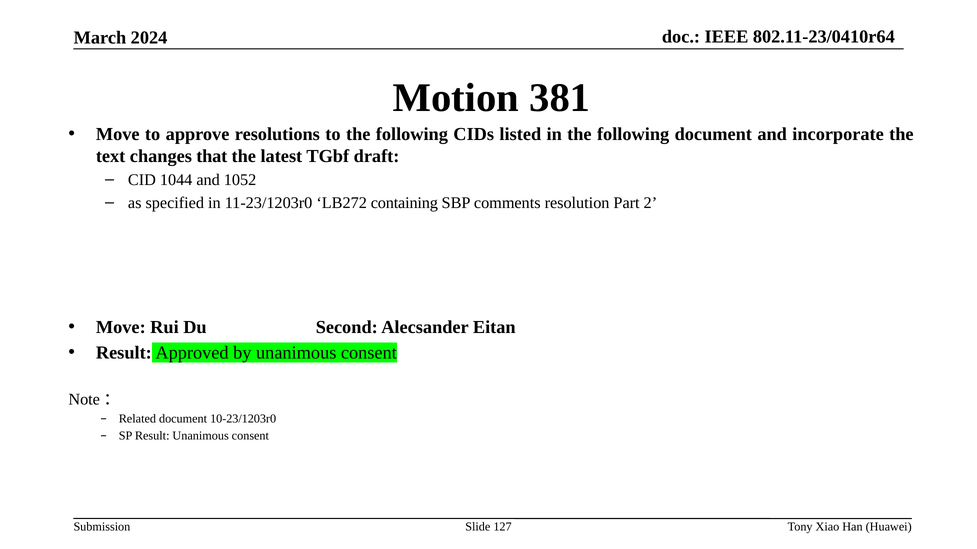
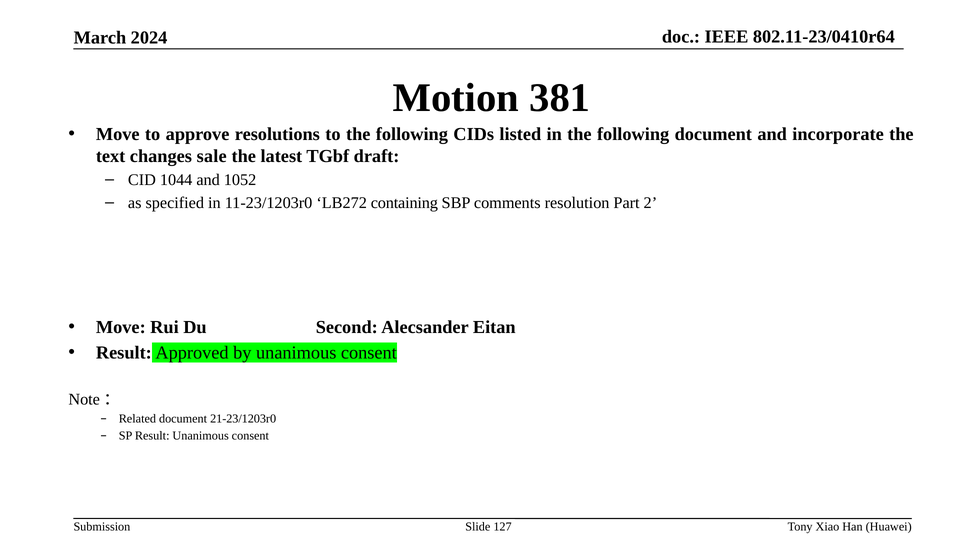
that: that -> sale (212, 156)
10-23/1203r0: 10-23/1203r0 -> 21-23/1203r0 (243, 419)
